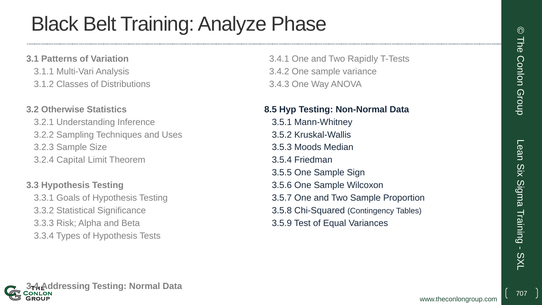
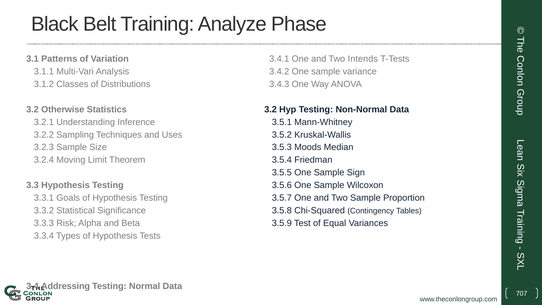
Rapidly: Rapidly -> Intends (363, 59)
8.5: 8.5 -> 3.2 (271, 109)
Capital: Capital -> Moving (71, 160)
